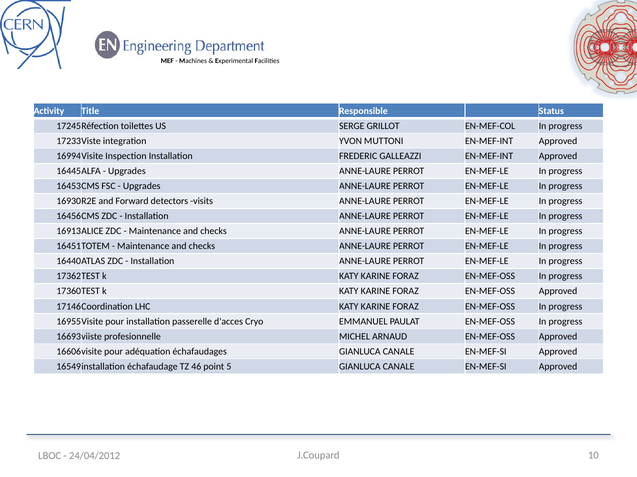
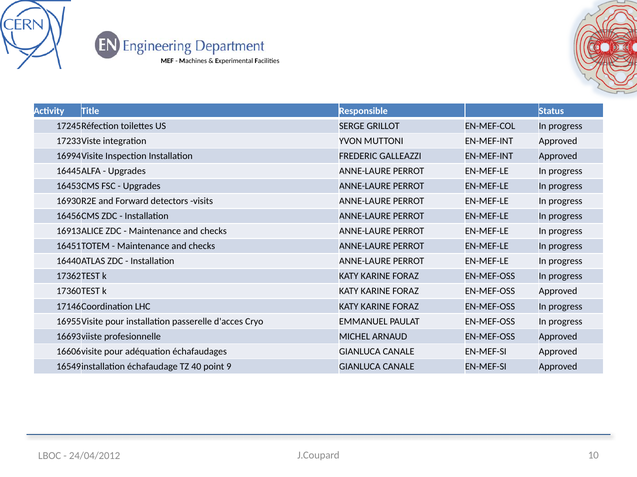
46: 46 -> 40 (196, 367)
5: 5 -> 9 (229, 367)
